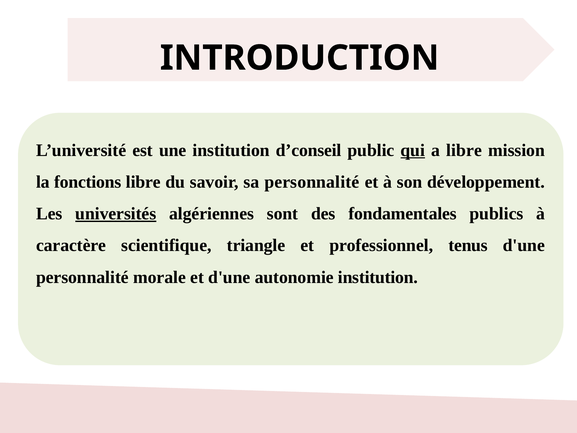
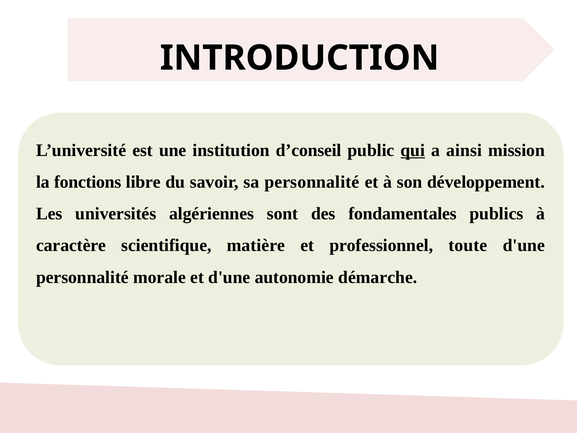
a libre: libre -> ainsi (464, 150)
universités underline: present -> none (116, 214)
triangle: triangle -> matière (256, 245)
tenus: tenus -> toute (468, 245)
autonomie institution: institution -> démarche (378, 277)
